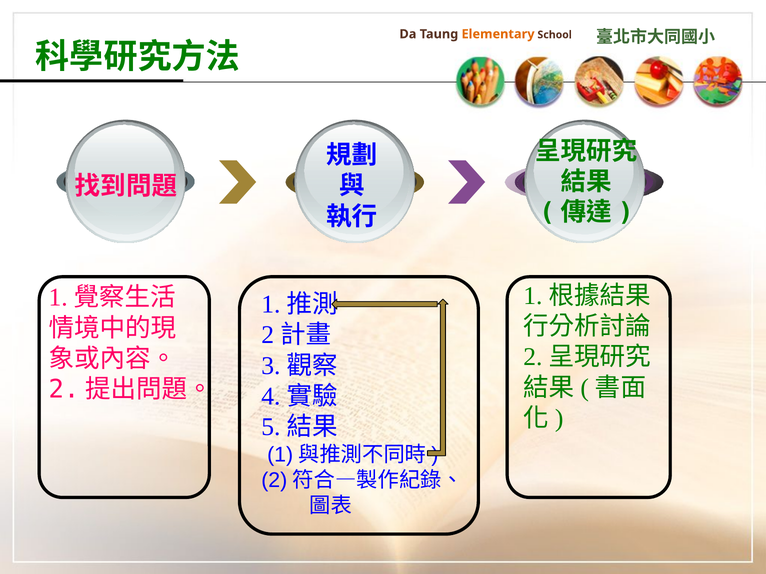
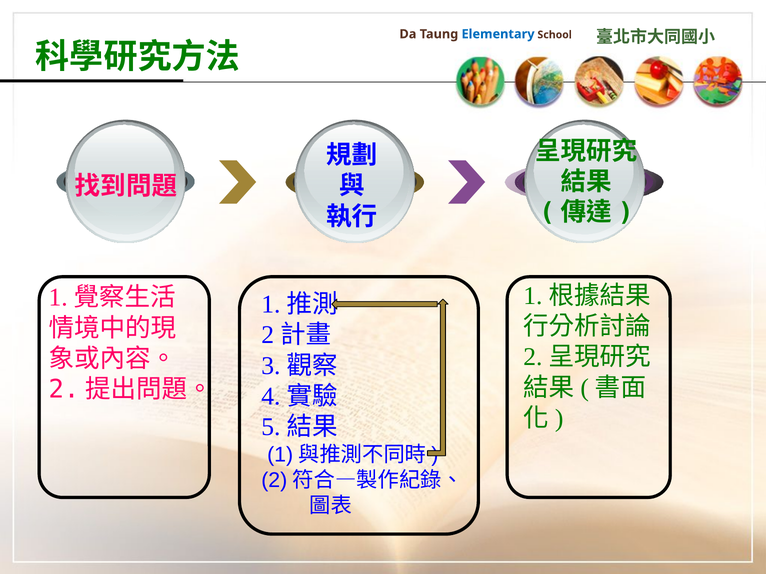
Elementary colour: orange -> blue (498, 34)
